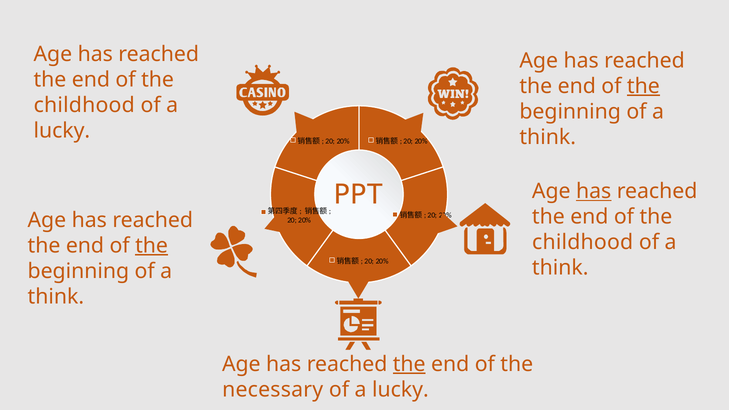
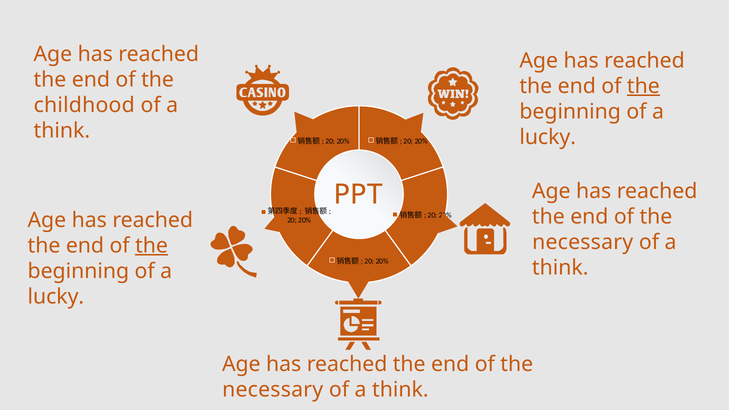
lucky: lucky -> think (62, 131)
think: think -> lucky (548, 137)
has underline: present -> none (594, 191)
childhood: childhood -> necessary (583, 242)
think: think -> lucky (56, 297)
the underline: present -> none (409, 364)
lucky: lucky -> think (400, 390)
